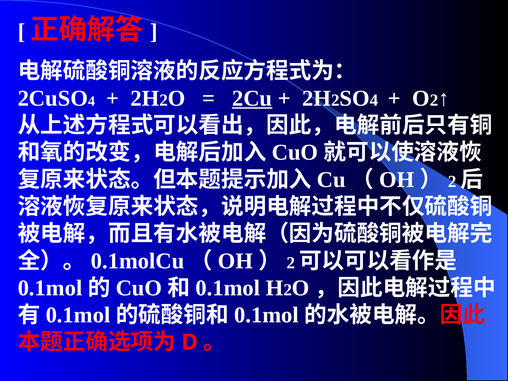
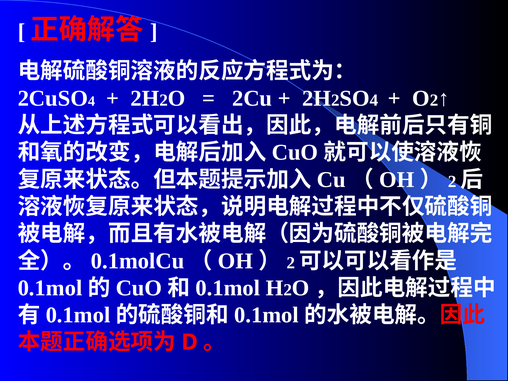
2Cu underline: present -> none (252, 98)
